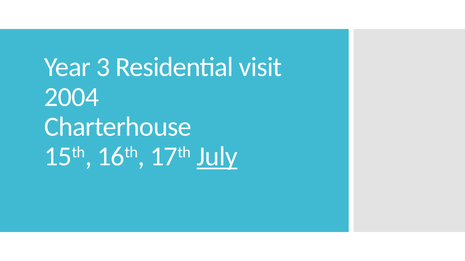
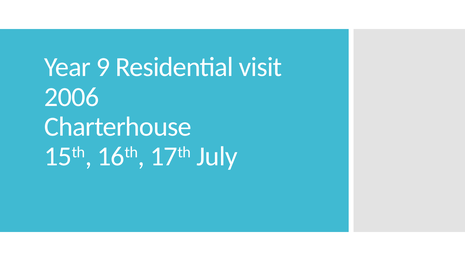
3: 3 -> 9 (103, 67)
2004: 2004 -> 2006 (72, 97)
July underline: present -> none (217, 157)
